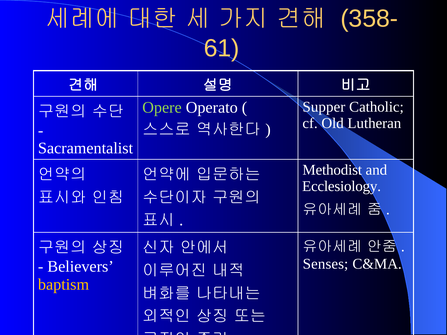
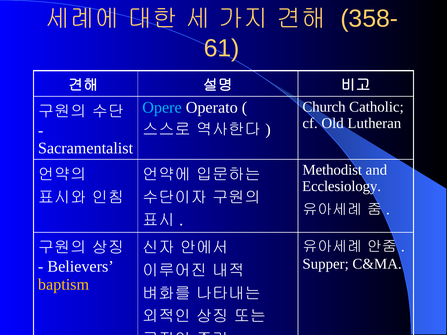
Supper: Supper -> Church (324, 107)
Opere colour: light green -> light blue (162, 108)
Senses: Senses -> Supper (326, 264)
